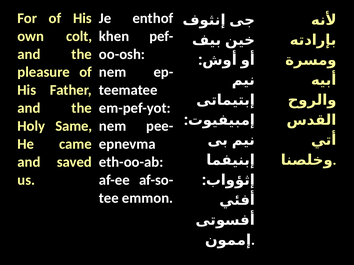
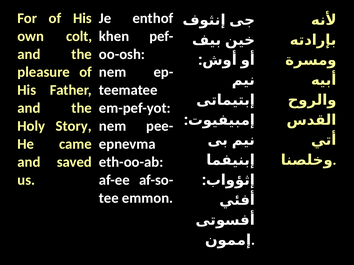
Same: Same -> Story (74, 126)
